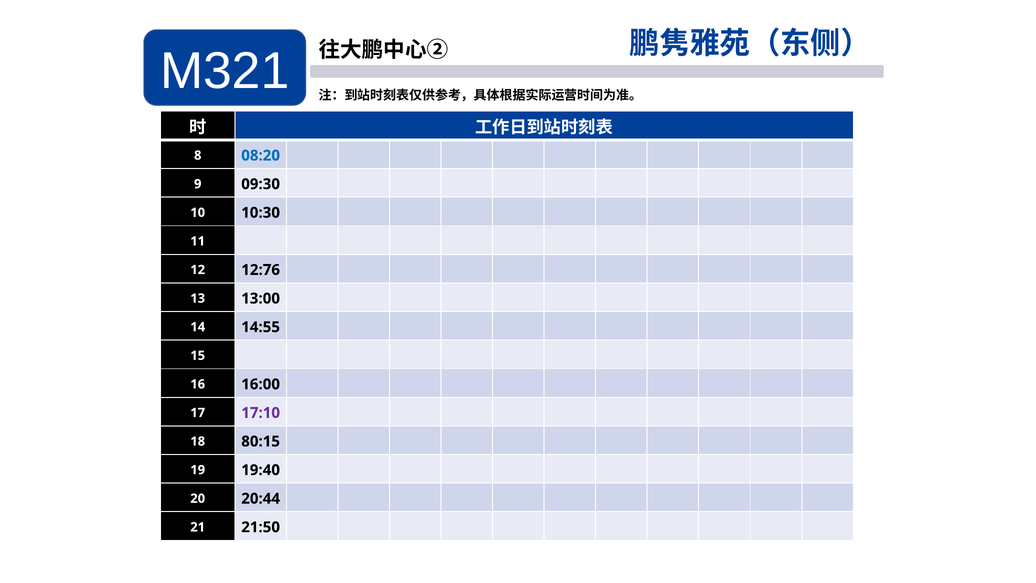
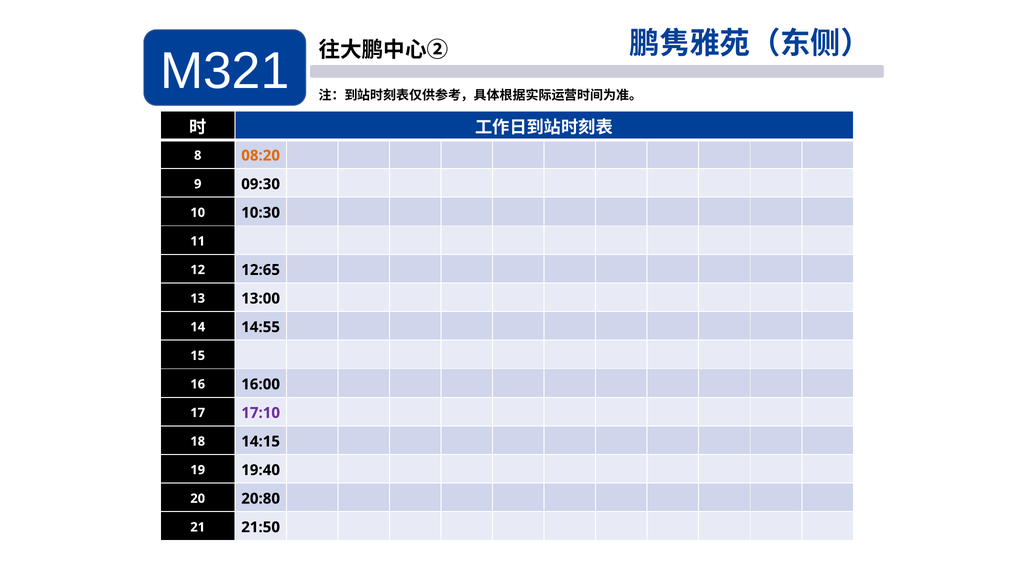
08:20 colour: blue -> orange (261, 155)
12:76: 12:76 -> 12:65 (261, 270)
80:15: 80:15 -> 14:15 (261, 441)
20:44: 20:44 -> 20:80 (261, 498)
